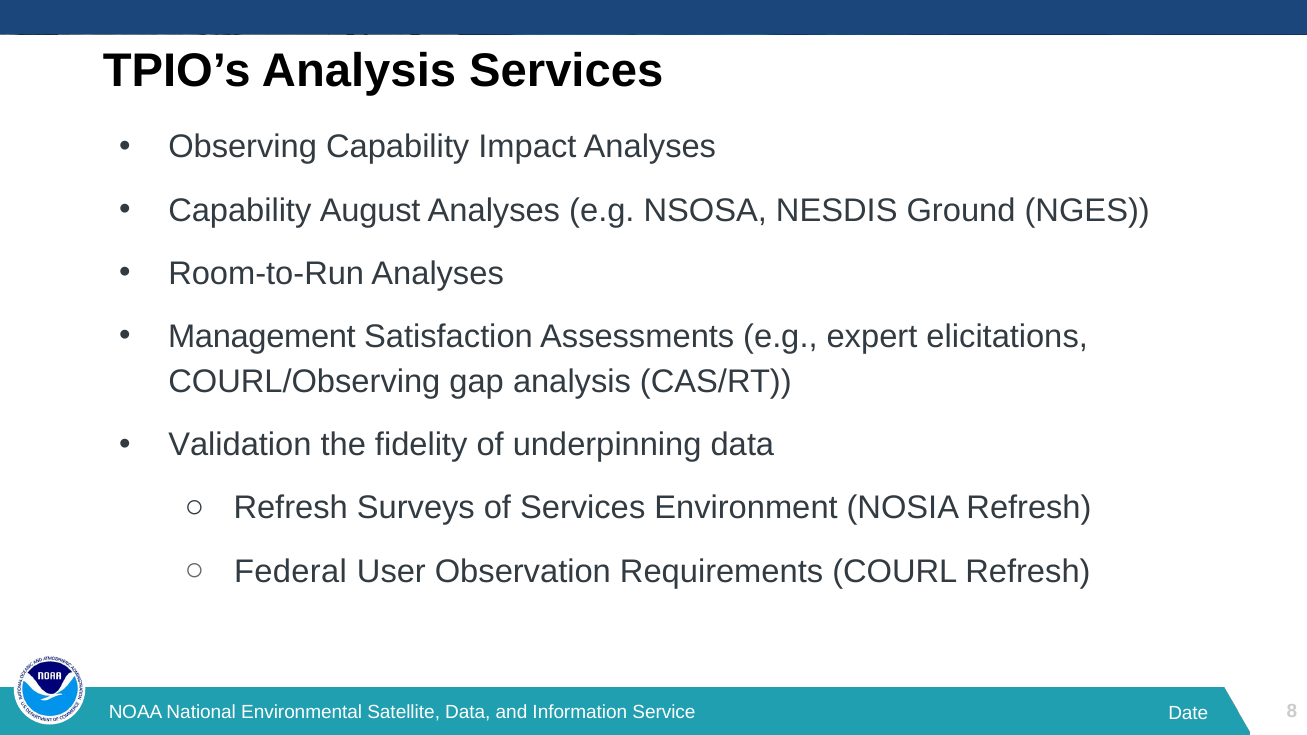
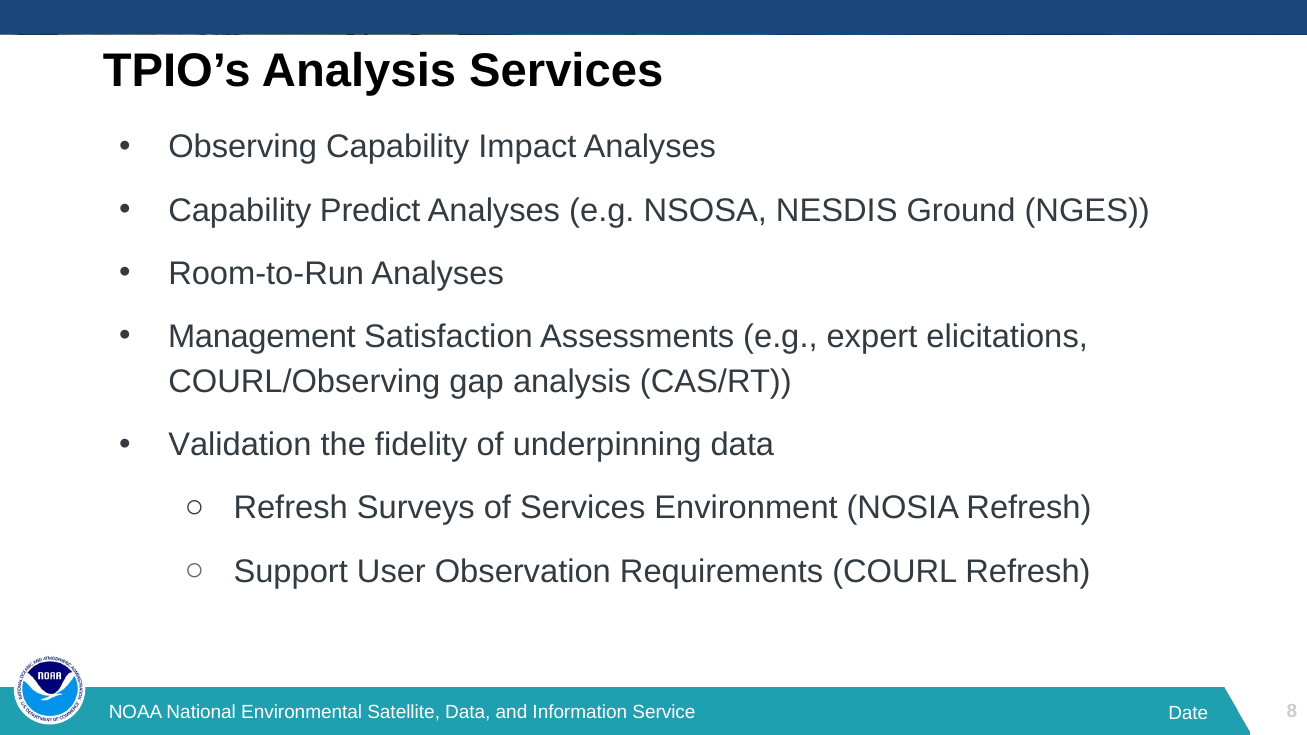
August: August -> Predict (370, 210)
Federal: Federal -> Support (291, 572)
